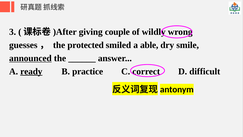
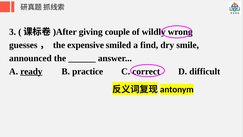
protected: protected -> expensive (86, 45)
able: able -> find (149, 45)
announced underline: present -> none (30, 58)
